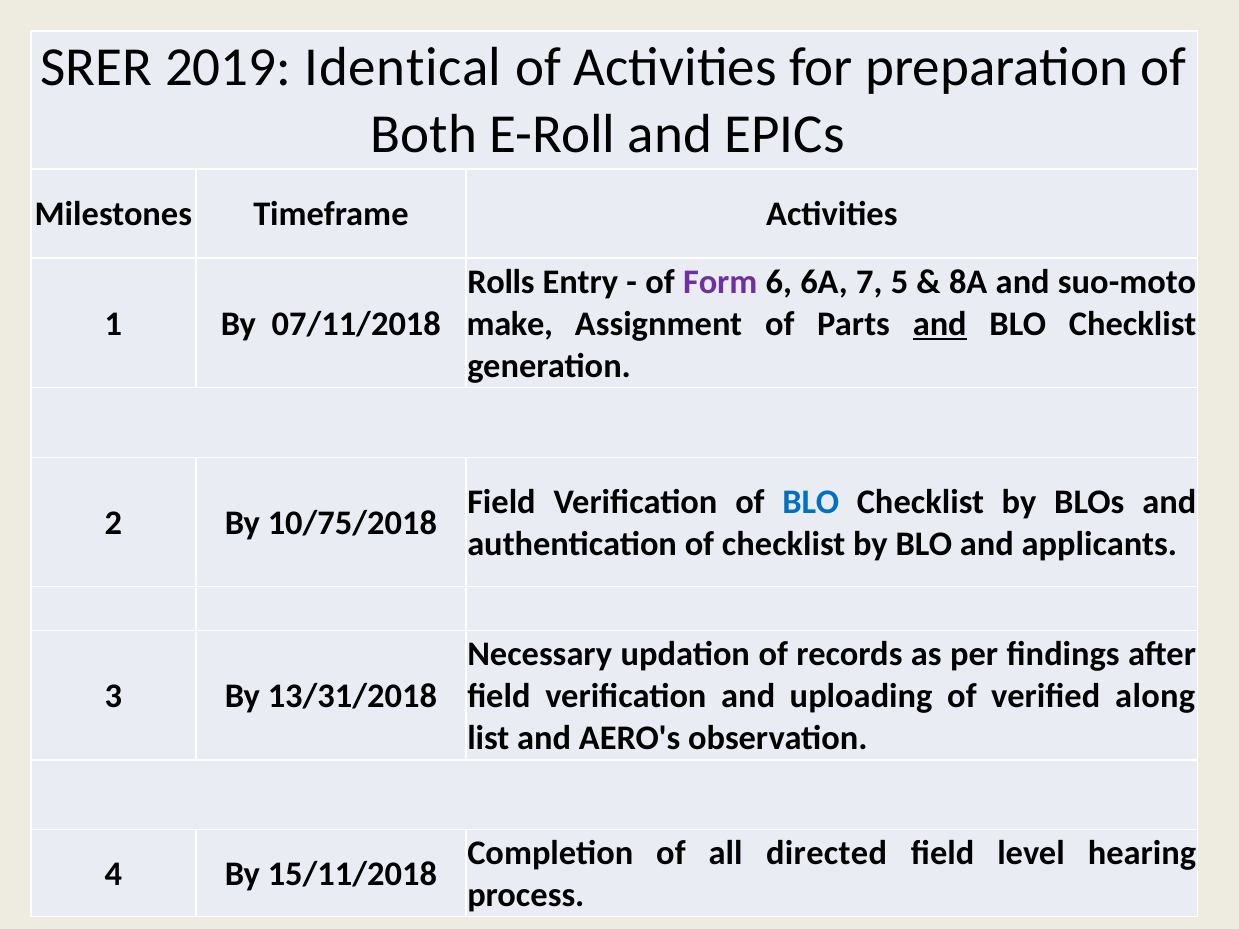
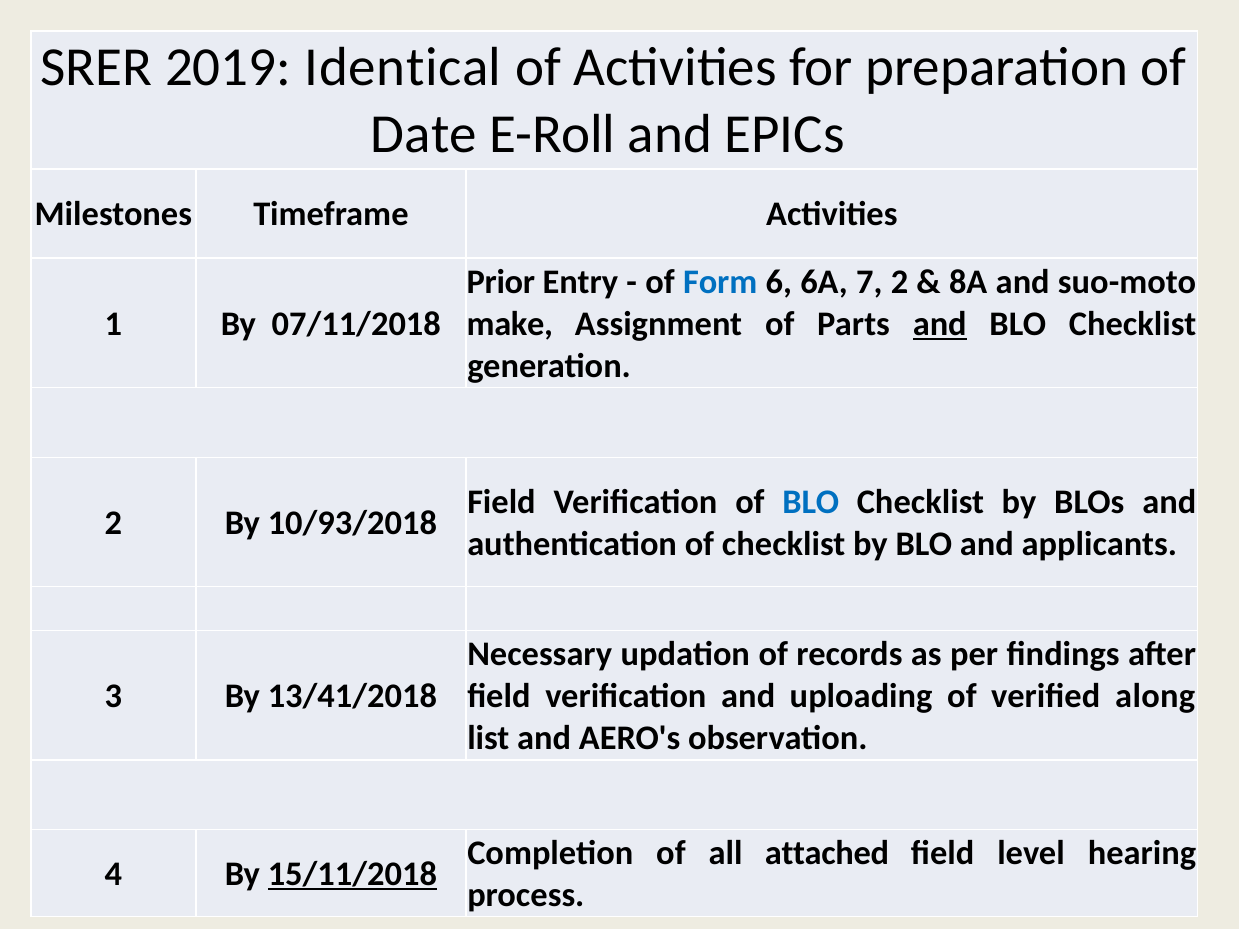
Both: Both -> Date (424, 135)
Rolls: Rolls -> Prior (501, 282)
Form colour: purple -> blue (720, 282)
7 5: 5 -> 2 (900, 282)
10/75/2018: 10/75/2018 -> 10/93/2018 (352, 523)
13/31/2018: 13/31/2018 -> 13/41/2018 (352, 696)
directed: directed -> attached (827, 853)
15/11/2018 underline: none -> present (352, 874)
